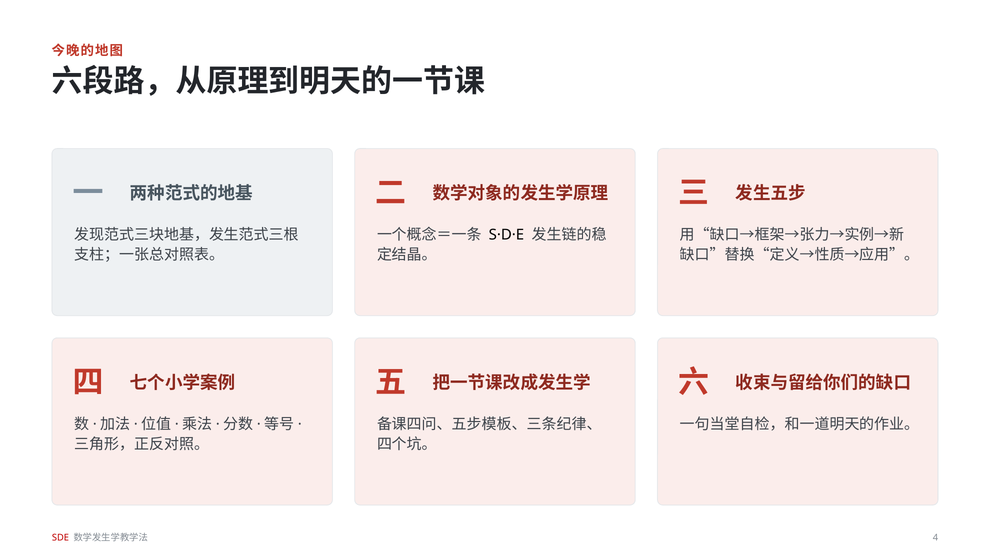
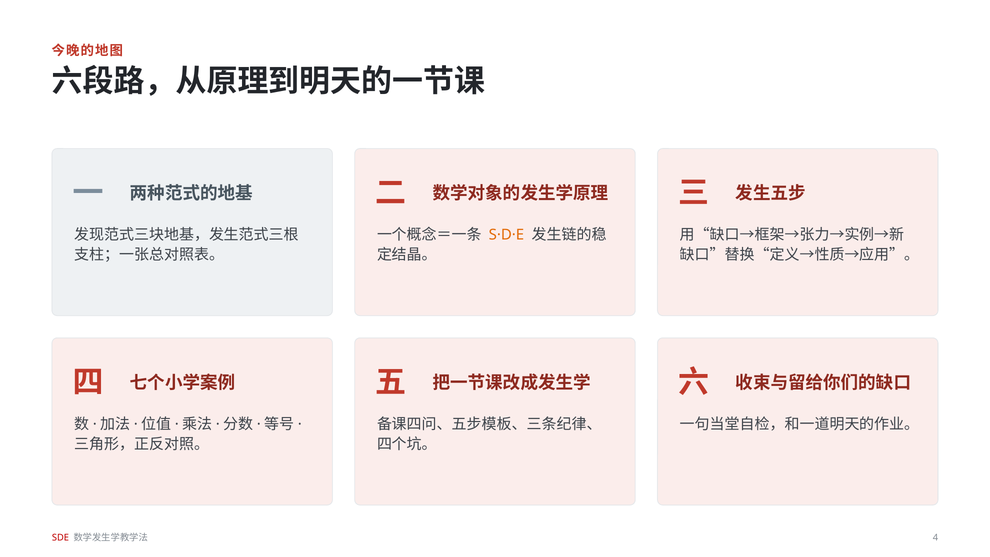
S·D·E colour: black -> orange (506, 235)
